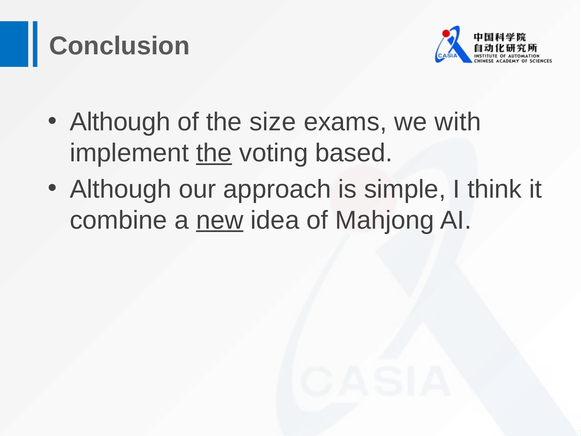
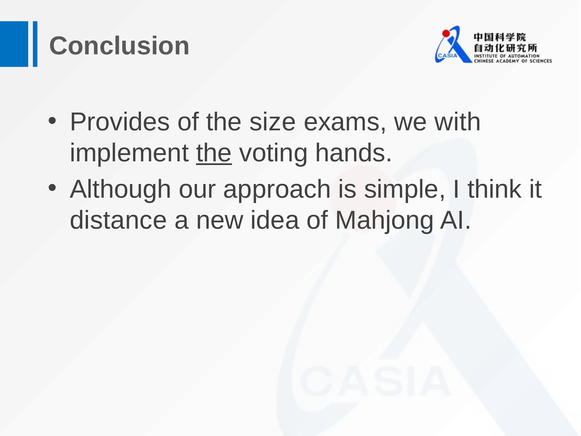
Although: Although -> Provides (120, 122)
based: based -> hands (354, 153)
combine: combine -> distance (118, 220)
new underline: present -> none (220, 220)
